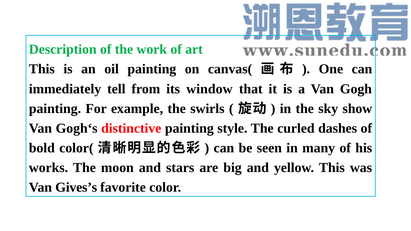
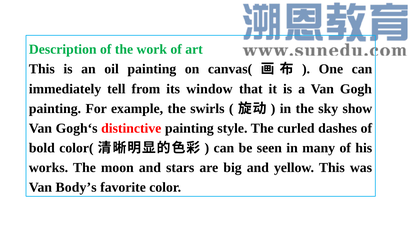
Gives’s: Gives’s -> Body’s (76, 188)
